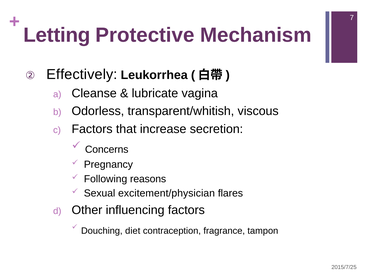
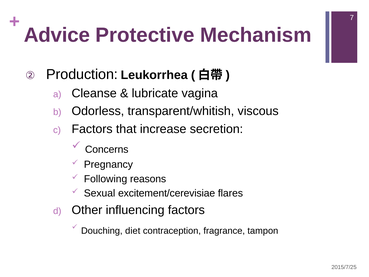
Letting: Letting -> Advice (57, 35)
Effectively: Effectively -> Production (82, 74)
excitement/physician: excitement/physician -> excitement/cerevisiae (167, 193)
